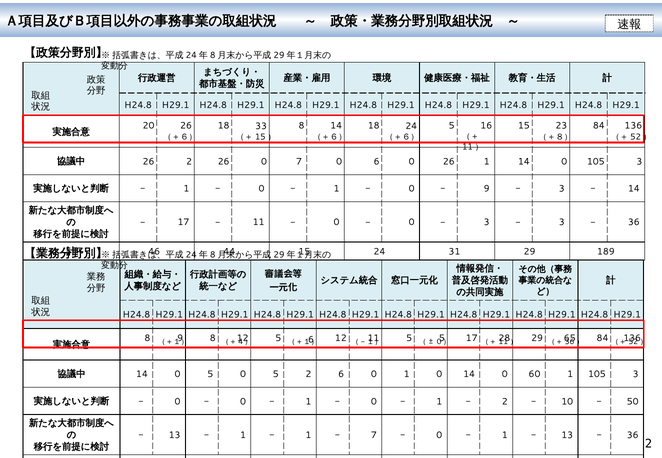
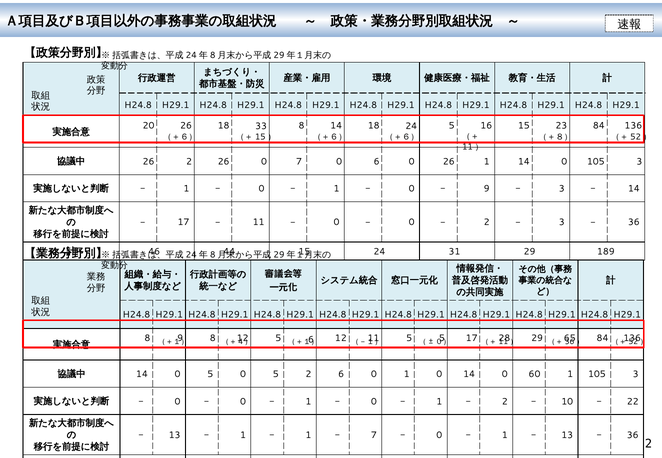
3: 3 -> 2 (487, 223)
50: 50 -> 22 (633, 402)
